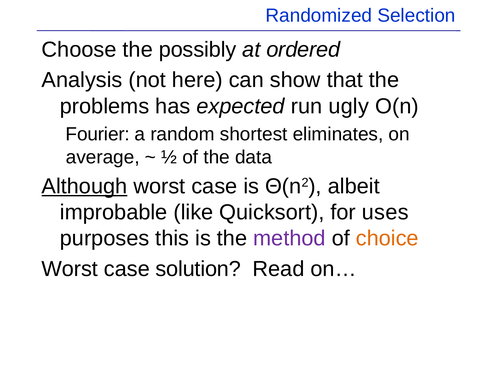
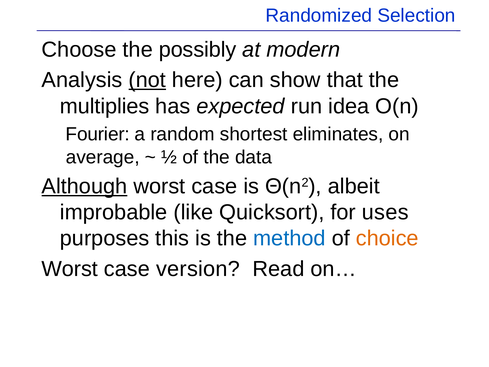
ordered: ordered -> modern (303, 50)
not underline: none -> present (147, 80)
problems: problems -> multiplies (105, 106)
ugly: ugly -> idea (349, 106)
method colour: purple -> blue (289, 238)
solution: solution -> version (198, 269)
